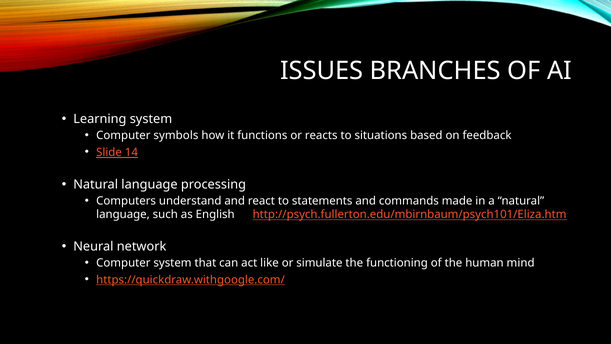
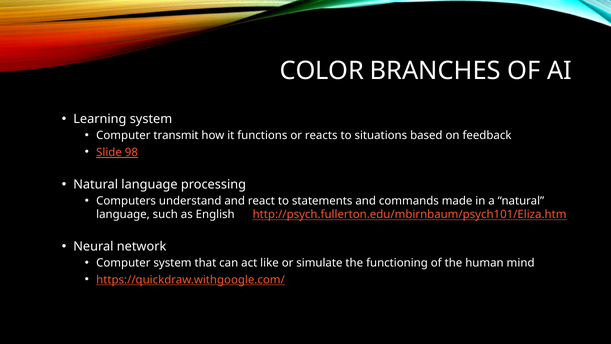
ISSUES: ISSUES -> COLOR (322, 71)
symbols: symbols -> transmit (176, 135)
14: 14 -> 98 (131, 152)
